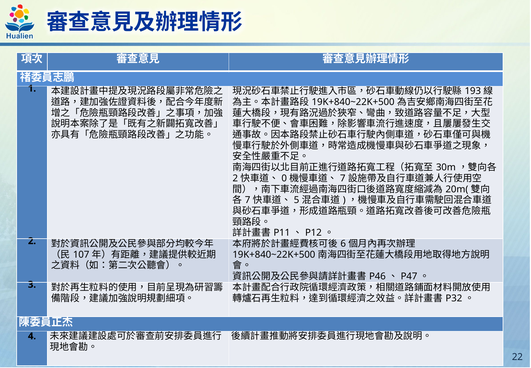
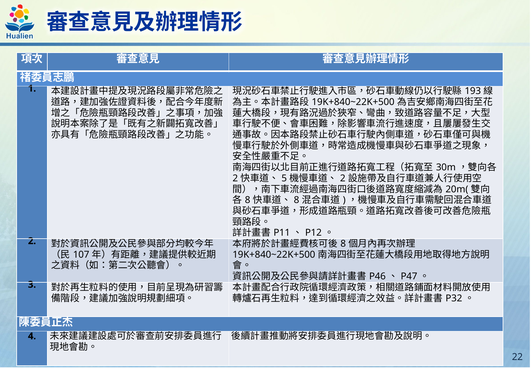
0: 0 -> 5 (284, 178)
7: 7 -> 2 (343, 178)
7: 7 -> 8 (248, 200)
5: 5 -> 8 (297, 200)
6: 6 -> 8 (343, 243)
